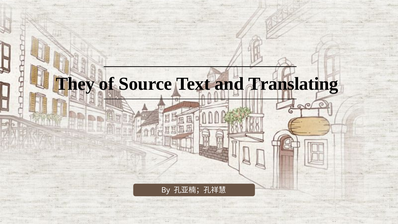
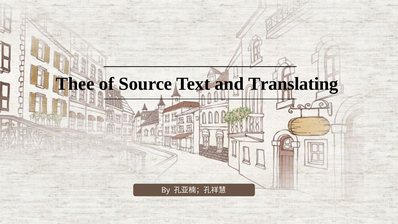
They: They -> Thee (75, 84)
